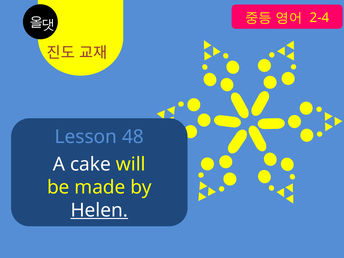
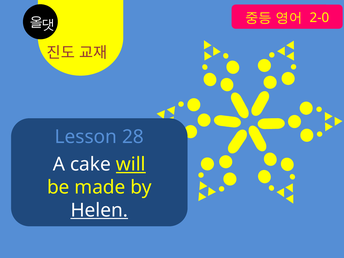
2-4: 2-4 -> 2-0 (319, 18)
48: 48 -> 28 (133, 137)
will underline: none -> present (131, 164)
